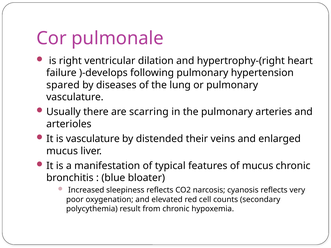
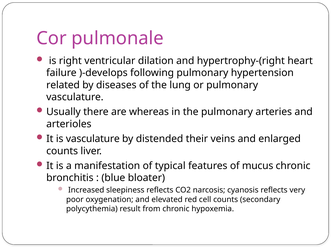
spared: spared -> related (63, 85)
scarring: scarring -> whereas (149, 112)
mucus: mucus -> counts (62, 151)
